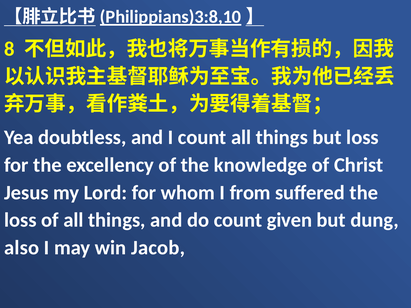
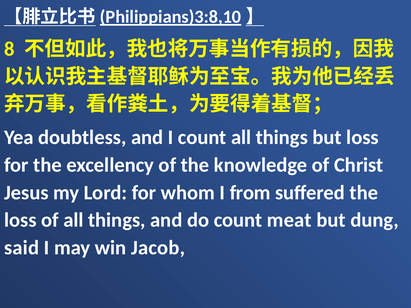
given: given -> meat (289, 220)
also: also -> said (22, 248)
